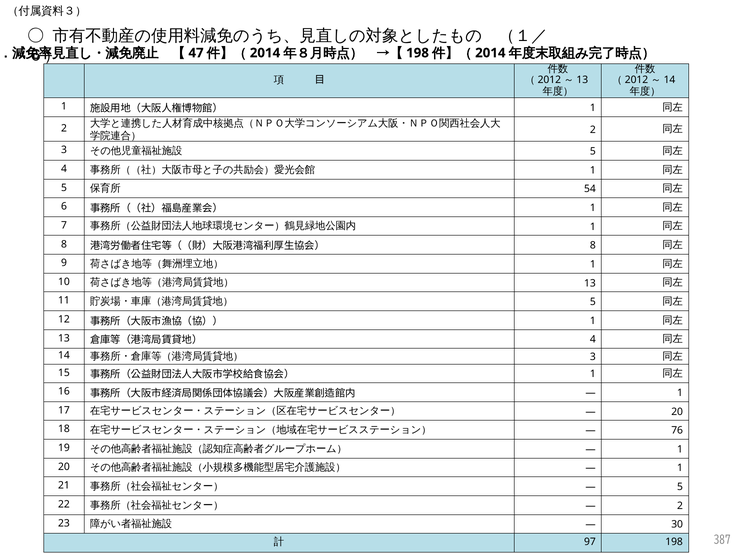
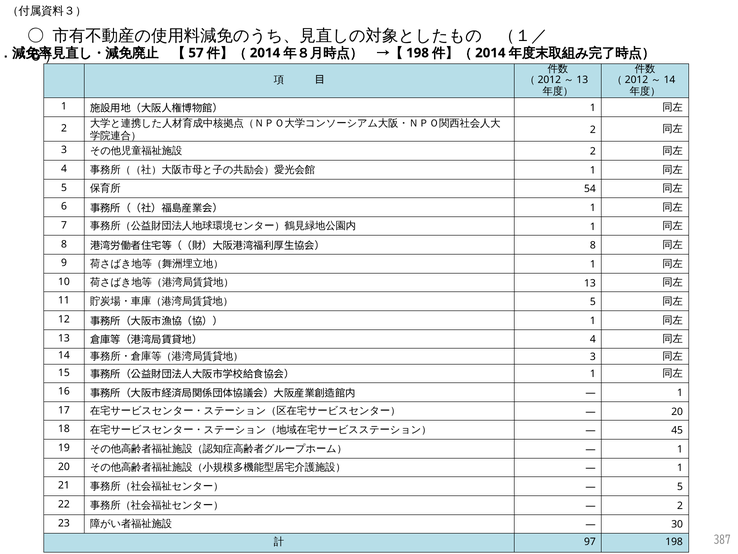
47: 47 -> 57 (196, 53)
5: 5 -> 2 (593, 151)
76: 76 -> 45 (677, 430)
